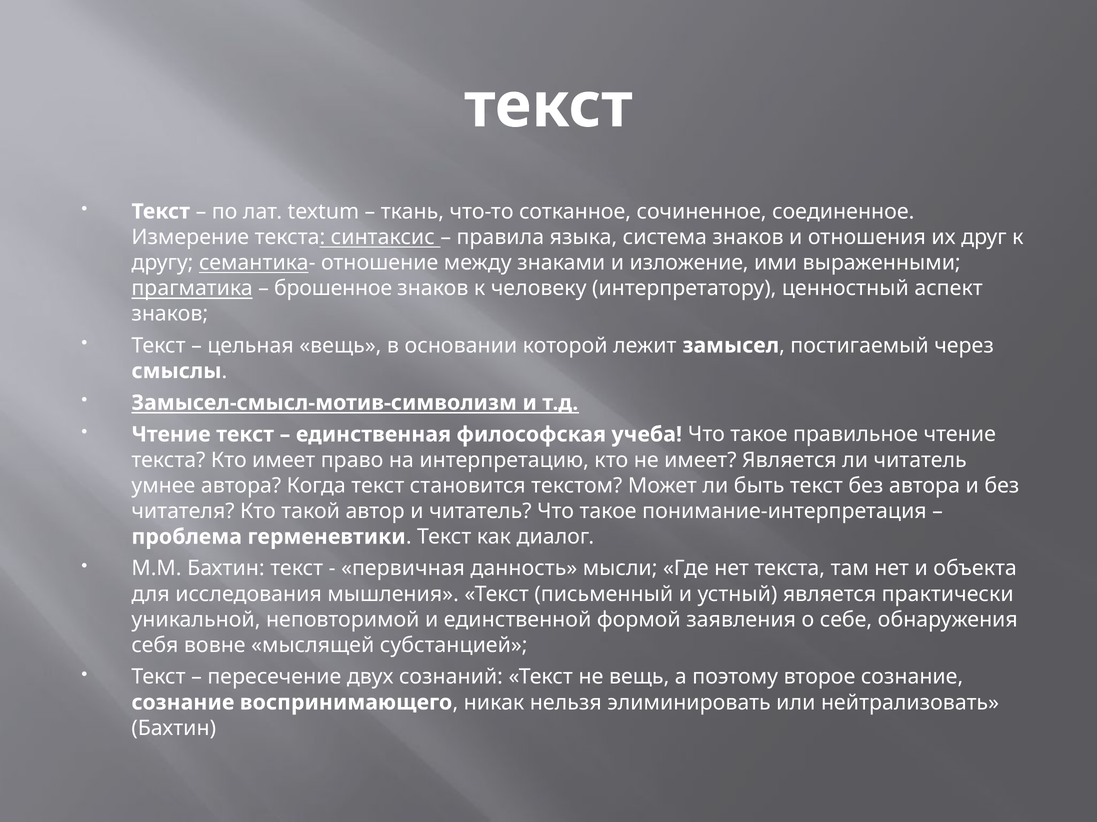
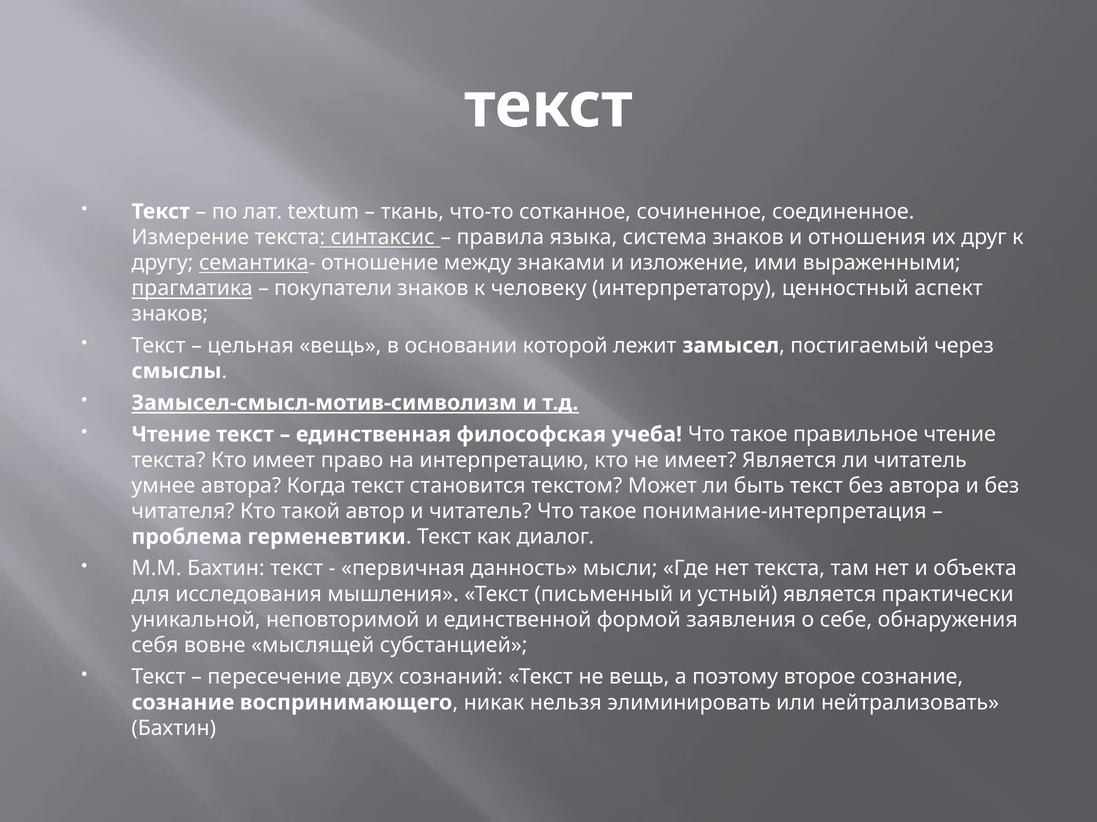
брошенное: брошенное -> покупатели (333, 289)
